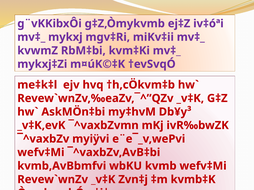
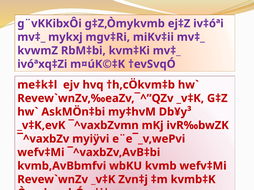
mykxj‡Zi: mykxj‡Zi -> ivóªxq‡Zi (42, 64)
